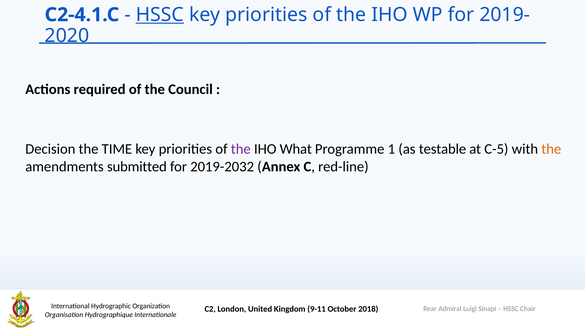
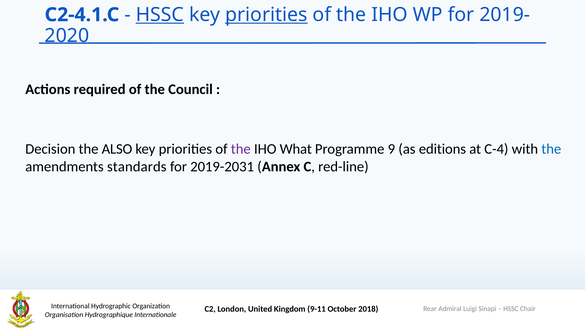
priorities underline: none -> present (266, 15)
TIME: TIME -> ALSO (117, 149)
1: 1 -> 9 (391, 149)
testable: testable -> editions (442, 149)
C-5: C-5 -> C-4 (496, 149)
the colour: orange -> blue (551, 149)
submitted: submitted -> standards (137, 167)
2019-2032: 2019-2032 -> 2019-2031 (222, 167)
